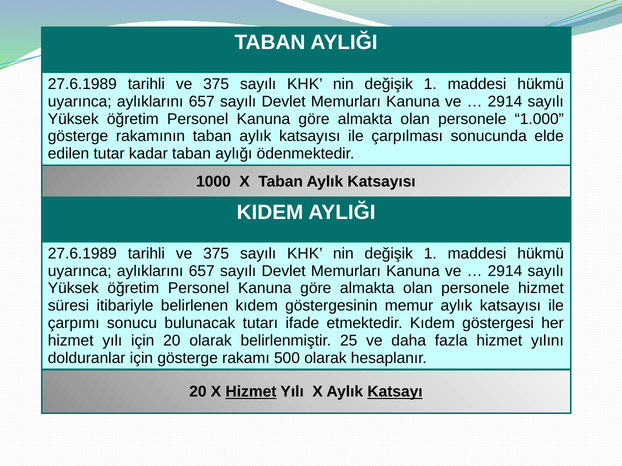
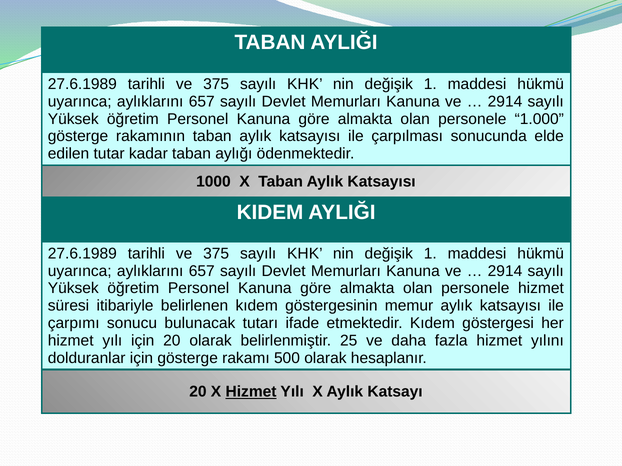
Katsayı underline: present -> none (395, 392)
